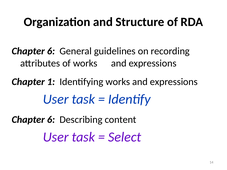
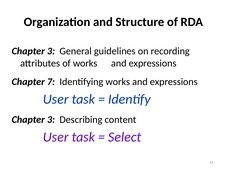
6: 6 -> 3 (51, 51)
1: 1 -> 7 (51, 82)
6: 6 -> 3 (51, 120)
